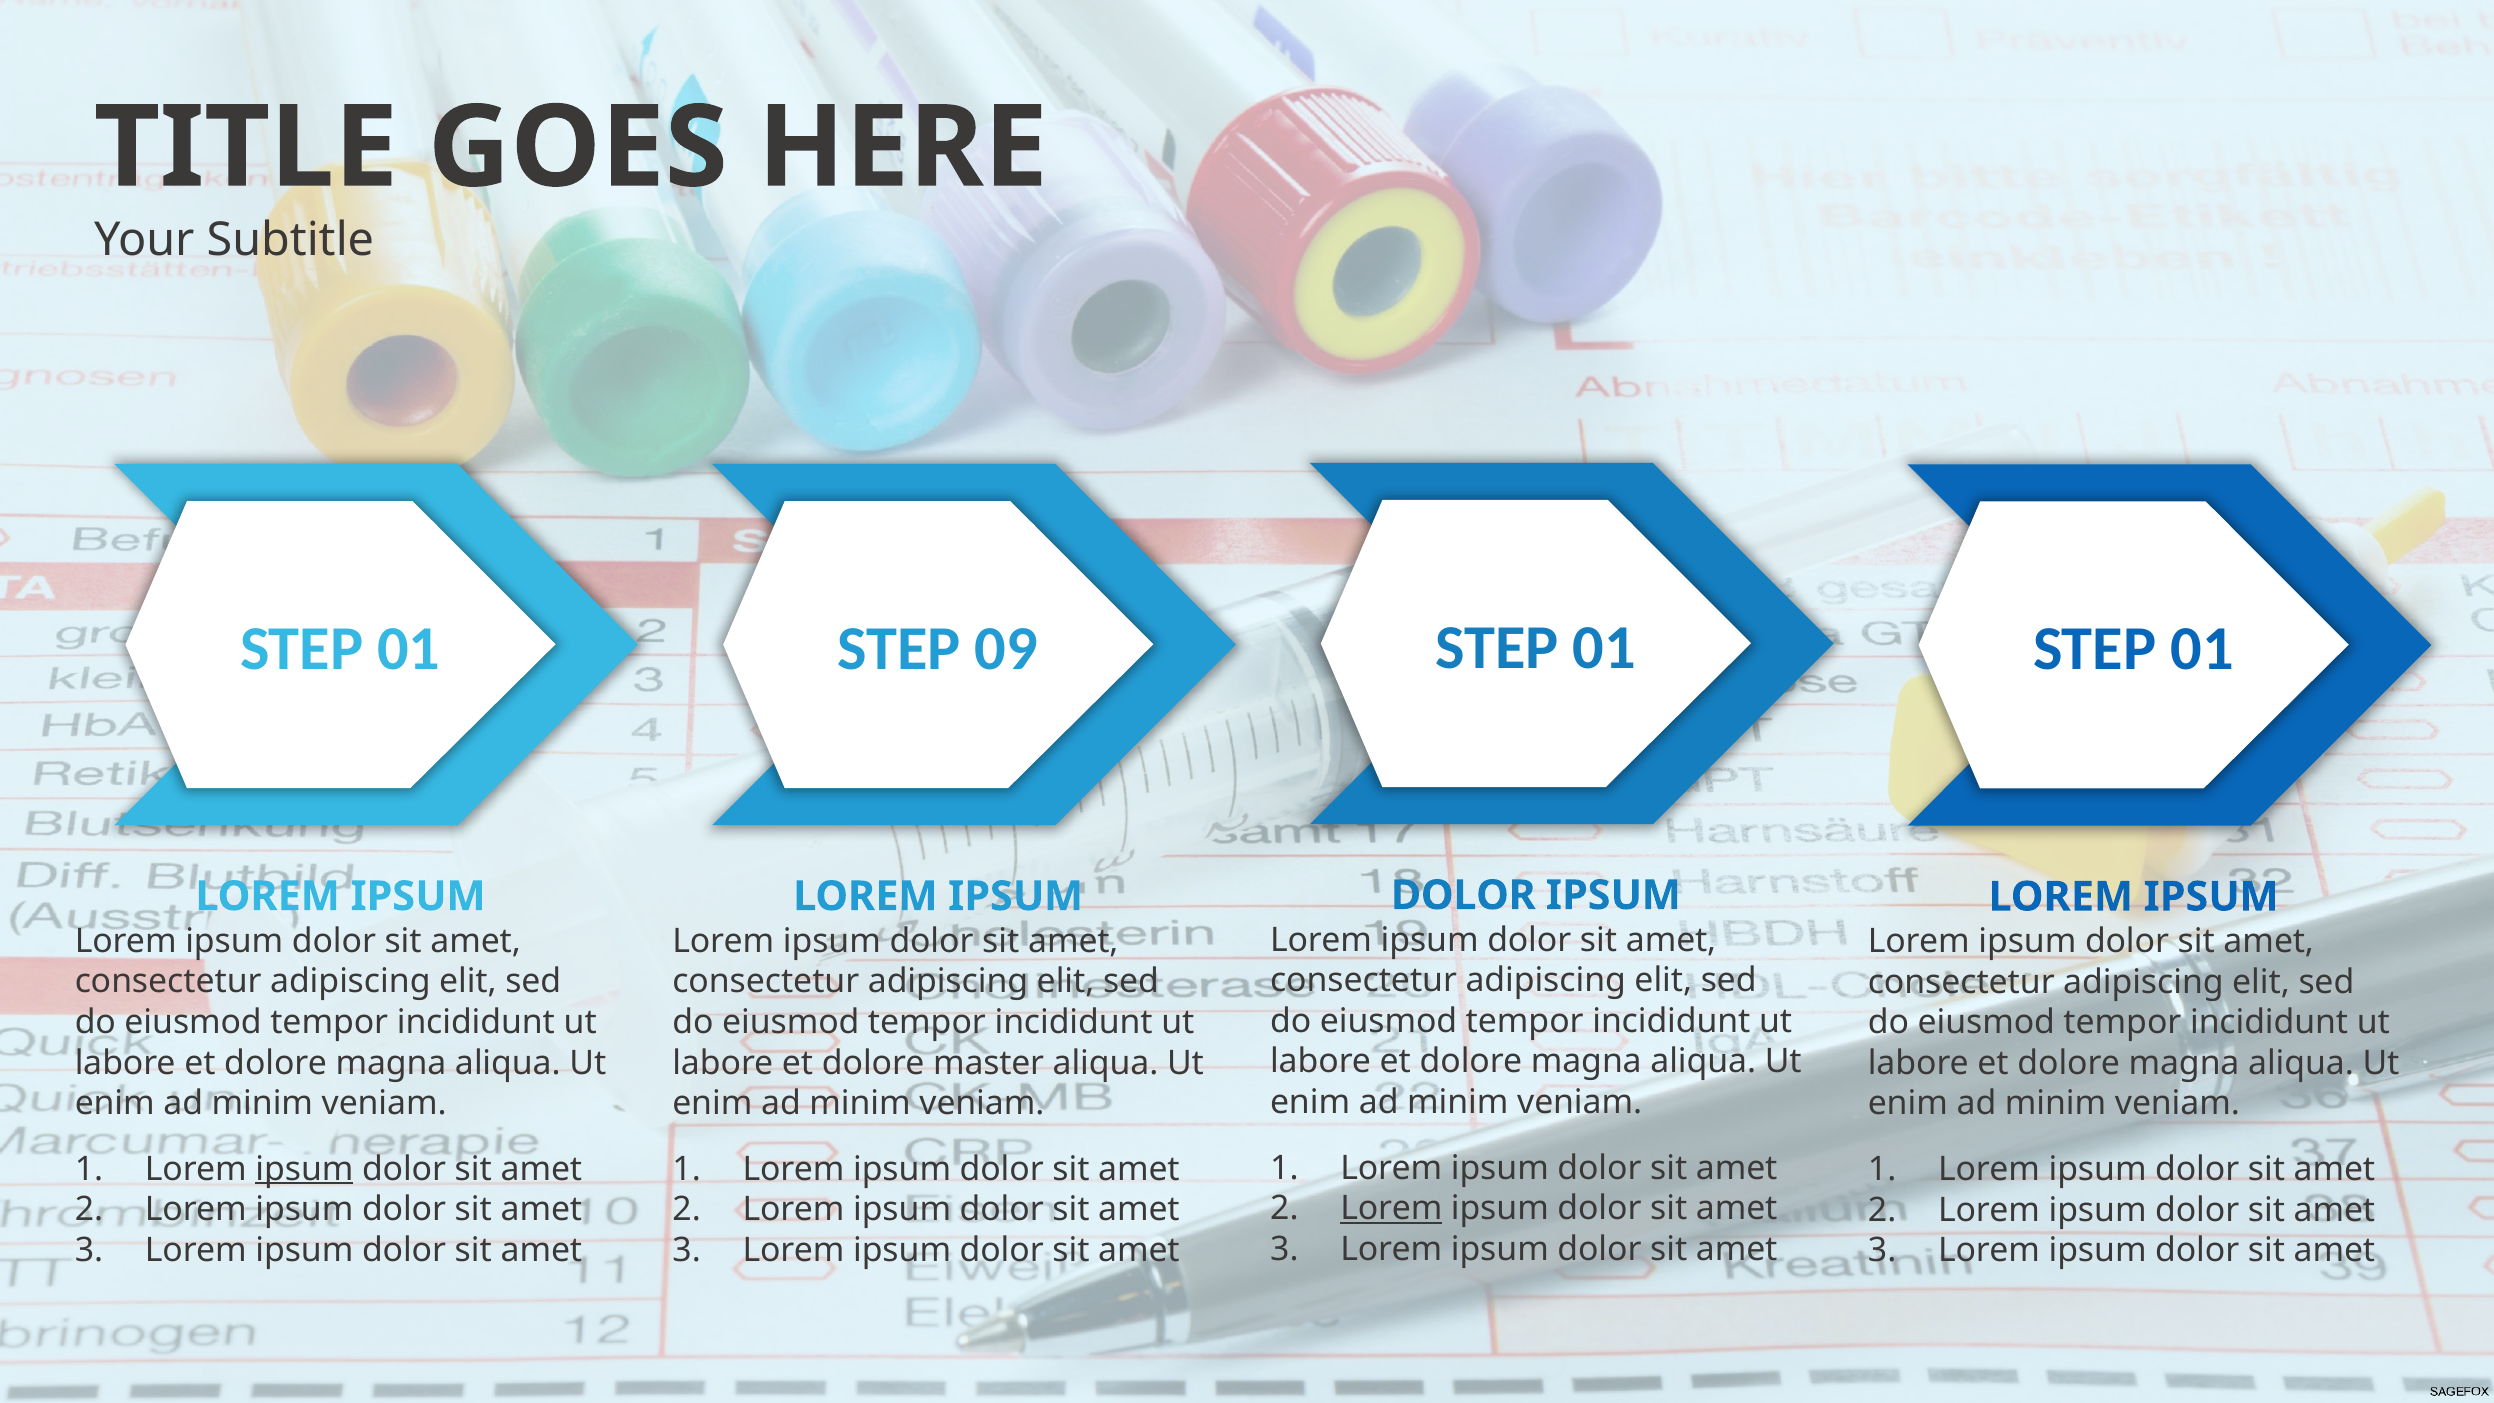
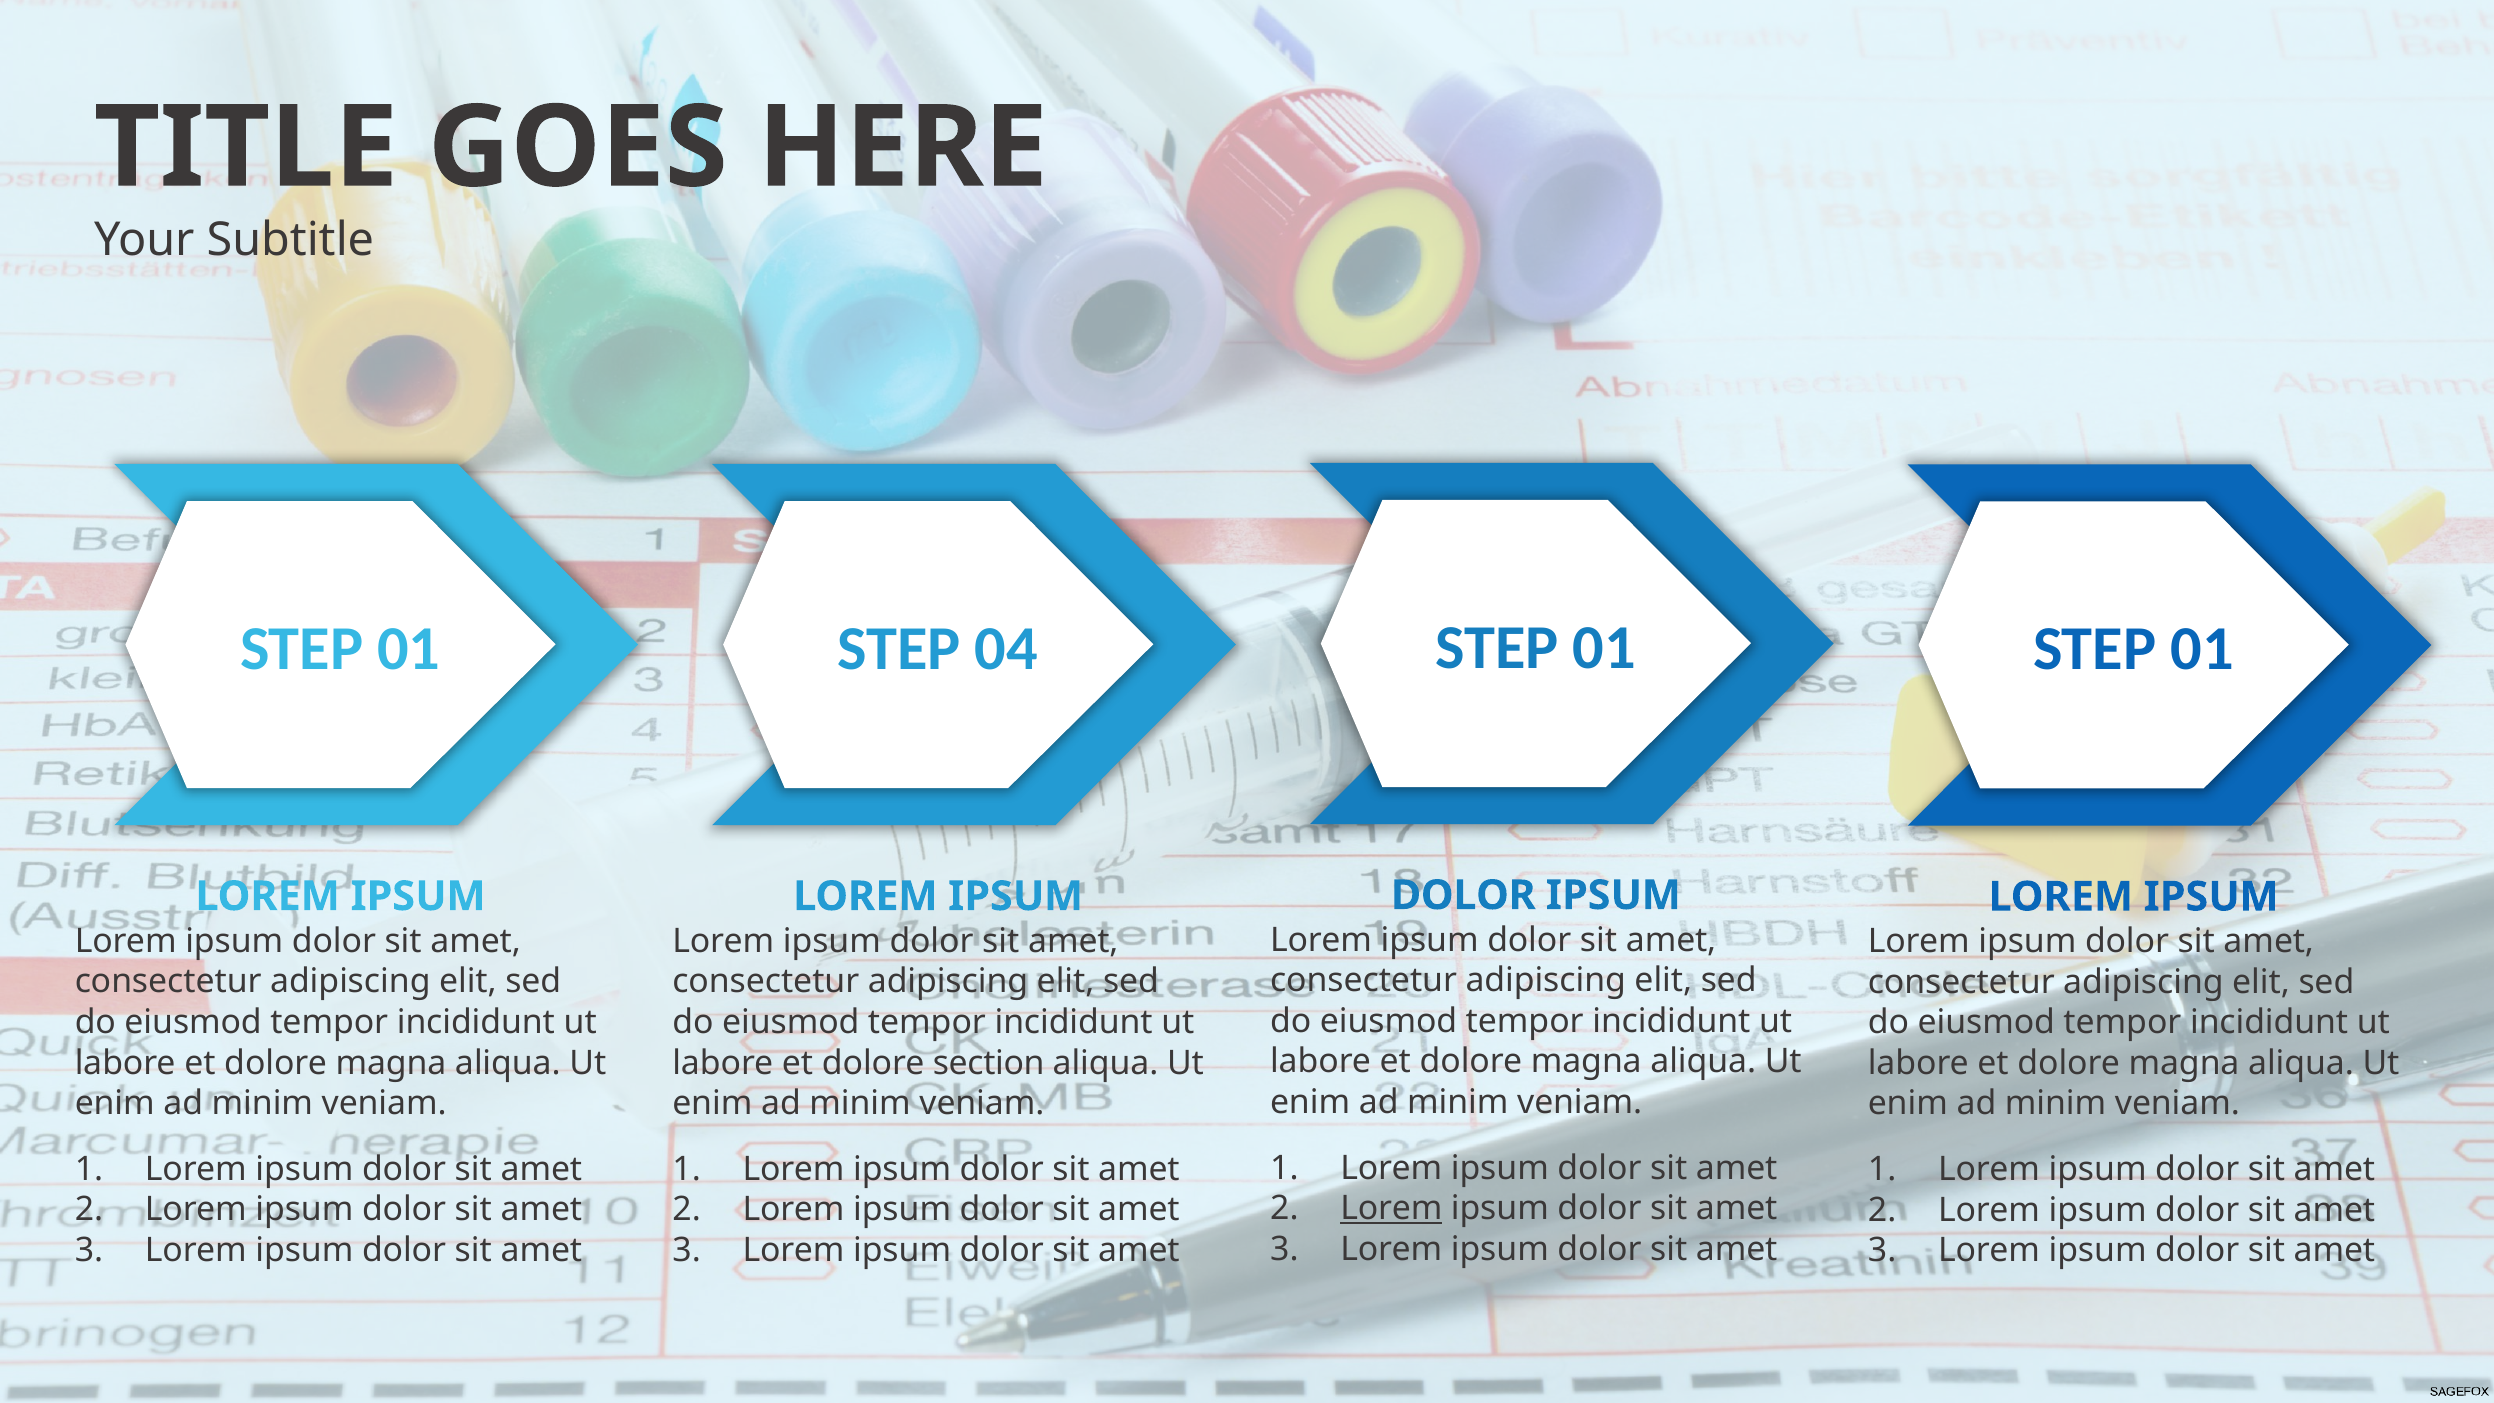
09: 09 -> 04 (1007, 649)
master: master -> section (989, 1063)
ipsum underline: present -> none (304, 1169)
